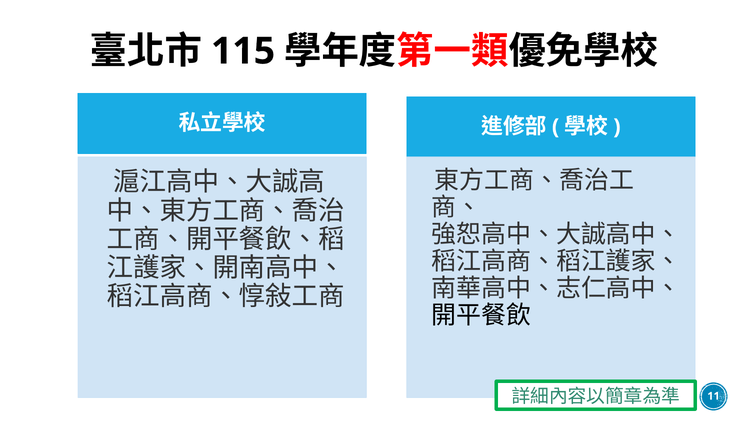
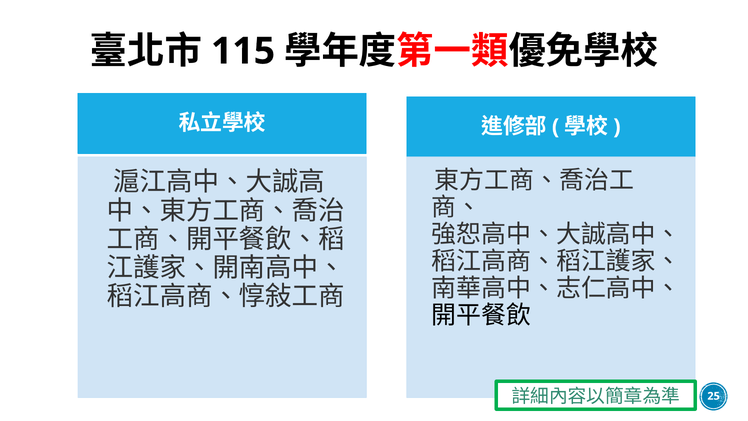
11: 11 -> 25 (714, 396)
